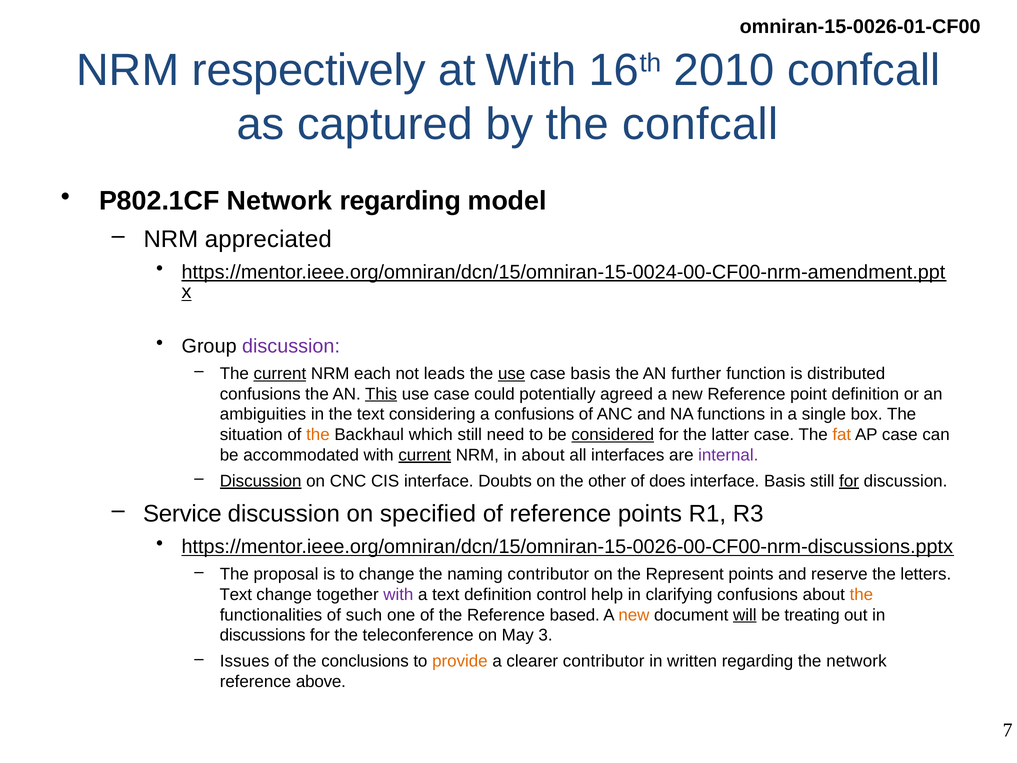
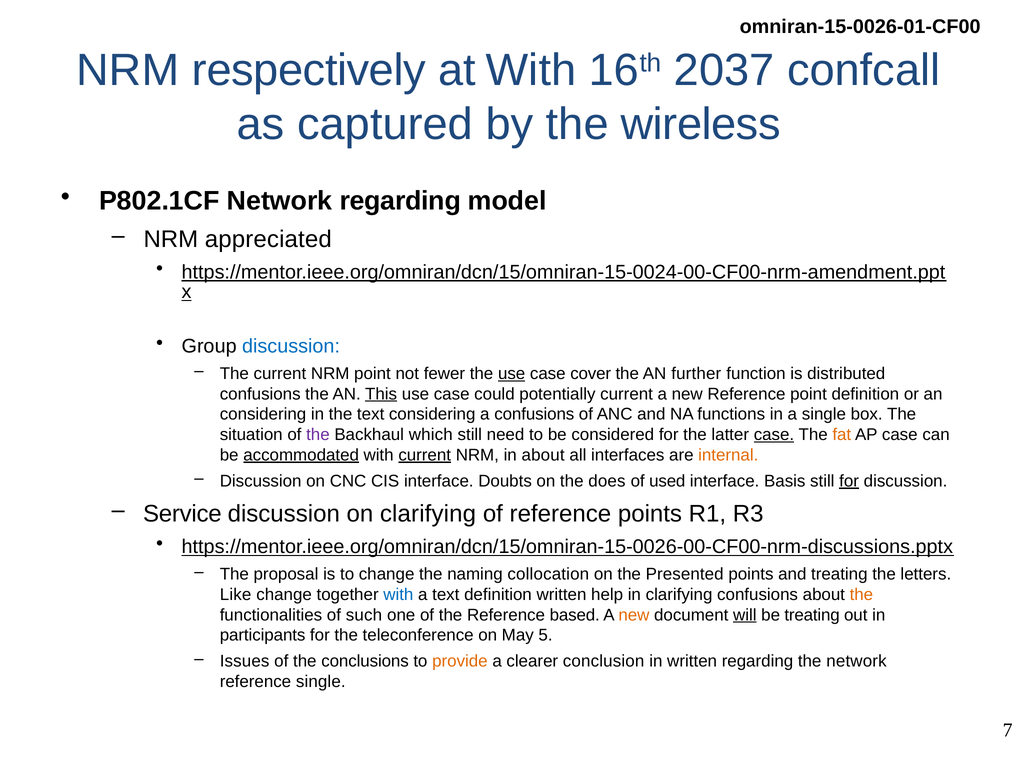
2010: 2010 -> 2037 (724, 70)
the confcall: confcall -> wireless (701, 124)
discussion colour: purple -> blue (291, 346)
current underline: present -> none (280, 373)
NRM each: each -> point (372, 373)
leads: leads -> fewer (444, 373)
case basis: basis -> cover (591, 373)
potentially agreed: agreed -> current (627, 394)
ambiguities: ambiguities -> considering (263, 414)
the colour: orange -> purple (318, 434)
considered underline: present -> none (613, 434)
case underline: none -> present (774, 434)
accommodated underline: none -> present (301, 455)
internal colour: purple -> orange (728, 455)
Discussion underline: present -> none (261, 481)
other: other -> does (607, 481)
does: does -> used (667, 481)
on specified: specified -> clarifying (428, 514)
naming contributor: contributor -> collocation (548, 574)
Represent: Represent -> Presented (685, 574)
and reserve: reserve -> treating (839, 574)
Text: Text -> Like (236, 594)
with colour: purple -> blue (398, 594)
definition control: control -> written (562, 594)
discussions: discussions -> participants (263, 635)
3: 3 -> 5 (546, 635)
clearer contributor: contributor -> conclusion (604, 661)
reference above: above -> single (321, 681)
